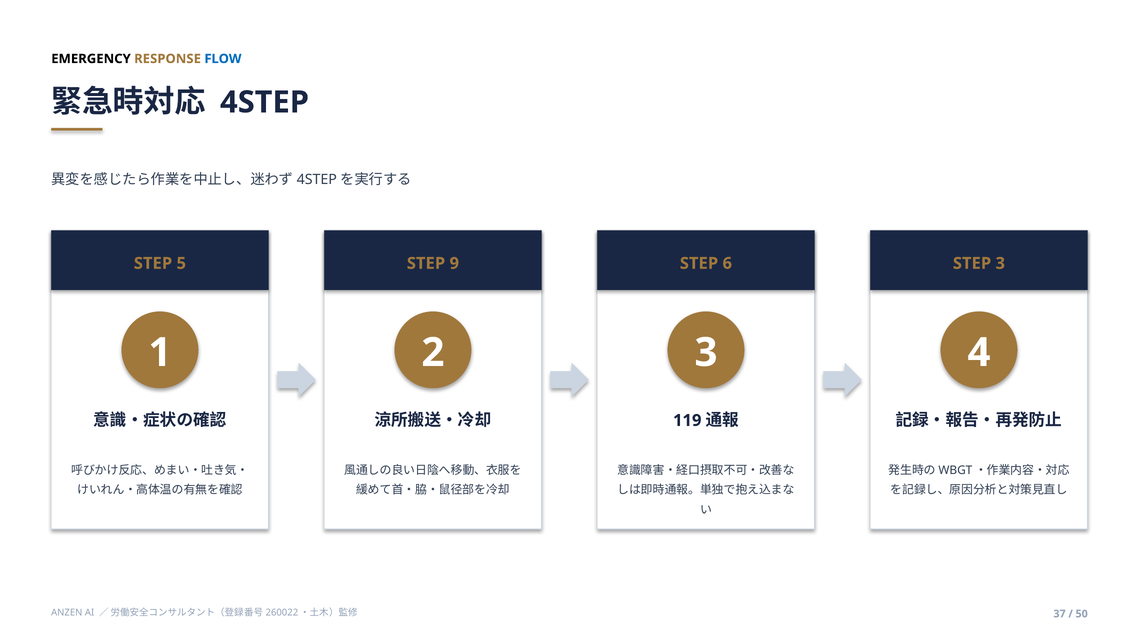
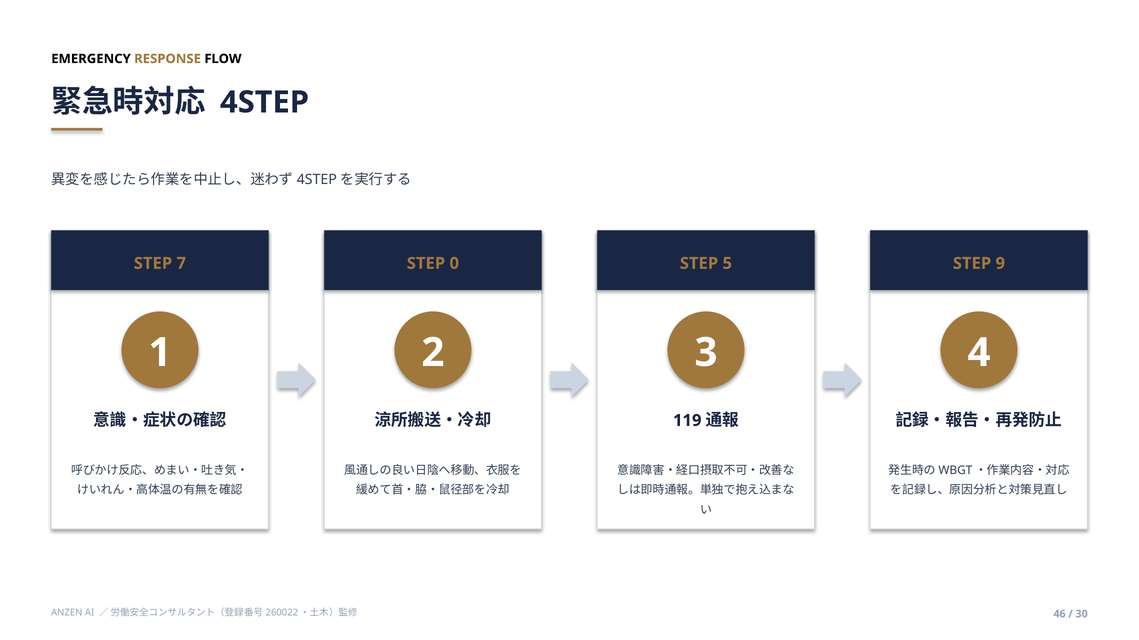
FLOW colour: blue -> black (223, 59)
5: 5 -> 7 (181, 264)
9: 9 -> 0 (454, 264)
6: 6 -> 5 (727, 264)
STEP 3: 3 -> 9 (1000, 264)
37: 37 -> 46 (1060, 615)
50: 50 -> 30 (1082, 615)
